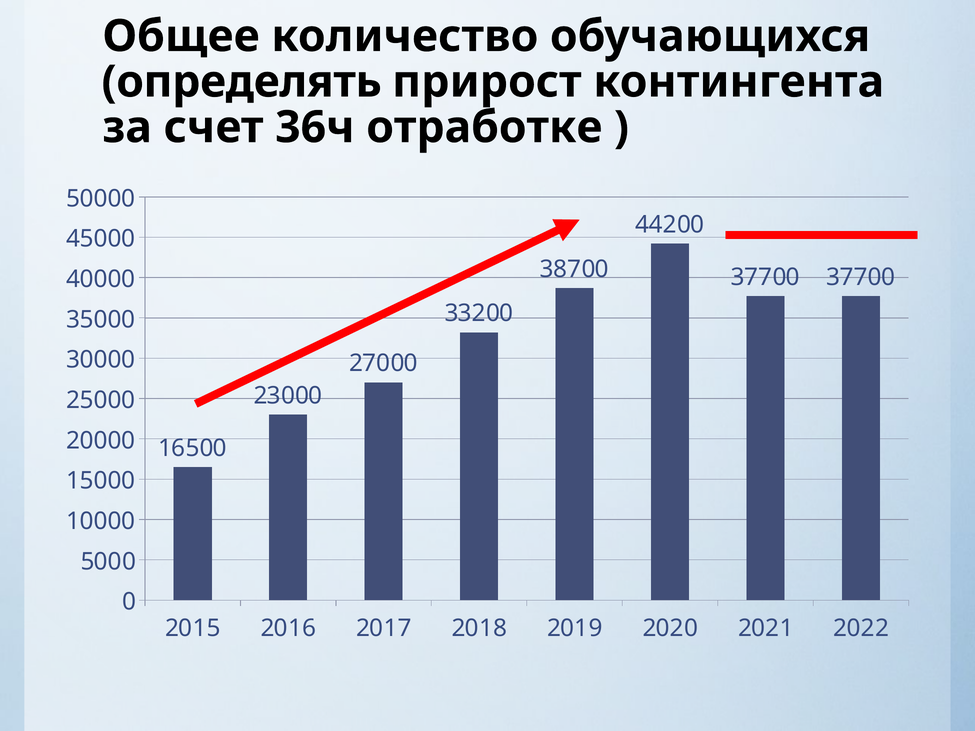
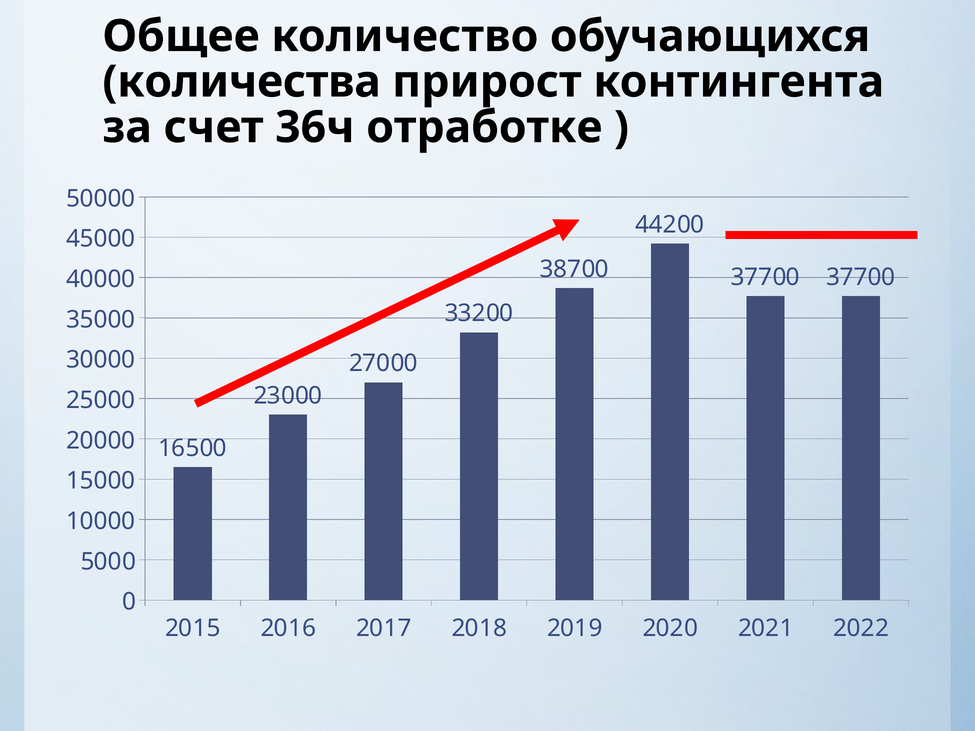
определять: определять -> количества (242, 82)
